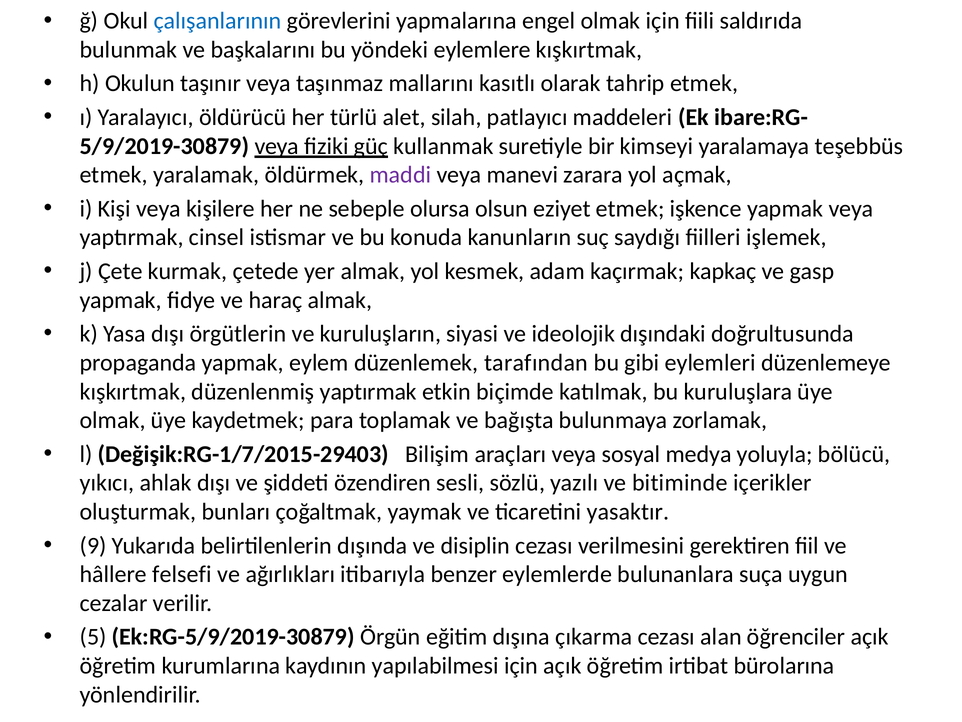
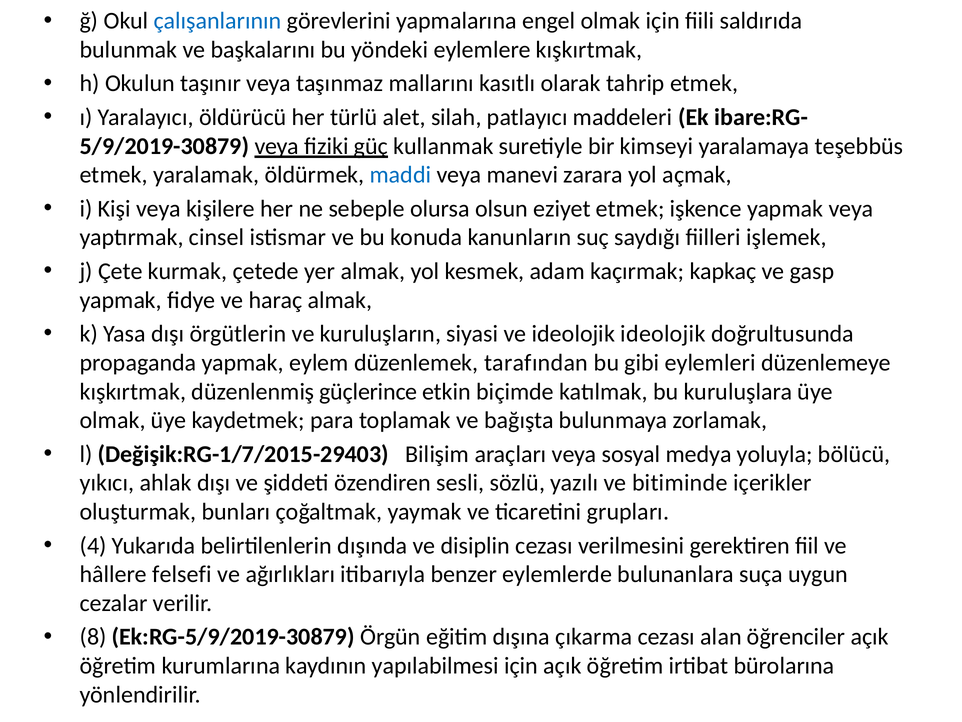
maddi colour: purple -> blue (400, 175)
ideolojik dışındaki: dışındaki -> ideolojik (663, 334)
düzenlenmiş yaptırmak: yaptırmak -> güçlerince (368, 391)
yasaktır: yasaktır -> grupları (628, 512)
9: 9 -> 4 (93, 545)
5: 5 -> 8 (93, 637)
